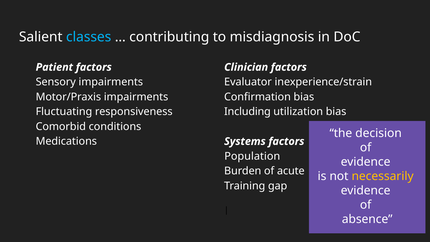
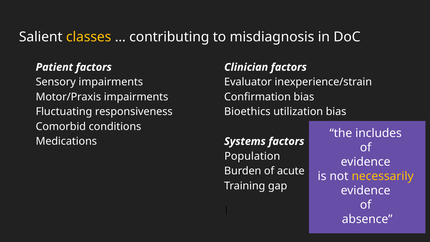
classes colour: light blue -> yellow (89, 37)
Including: Including -> Bioethics (247, 112)
decision: decision -> includes (379, 133)
